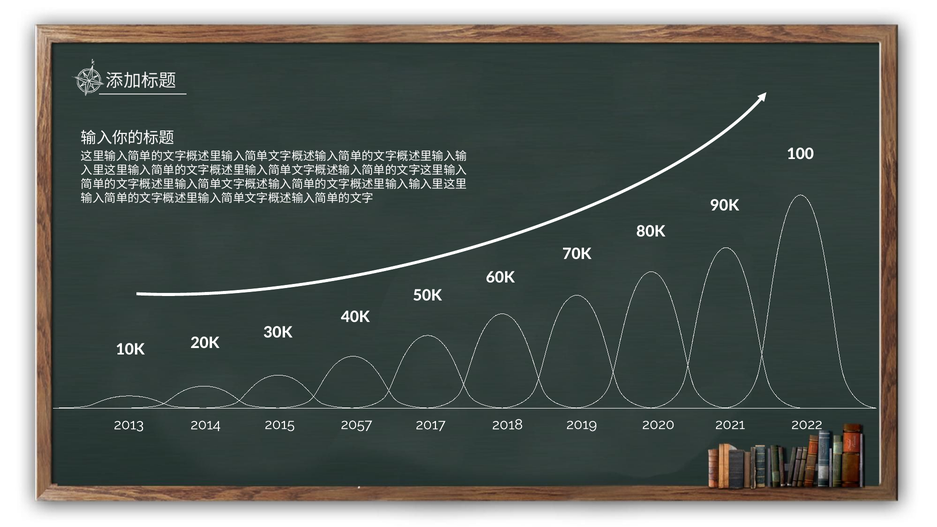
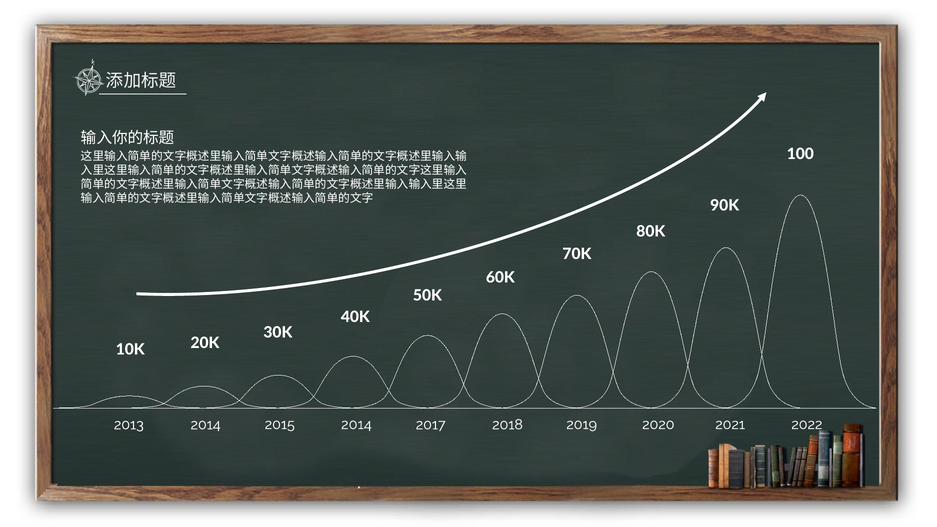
2015 2057: 2057 -> 2014 (356, 424)
